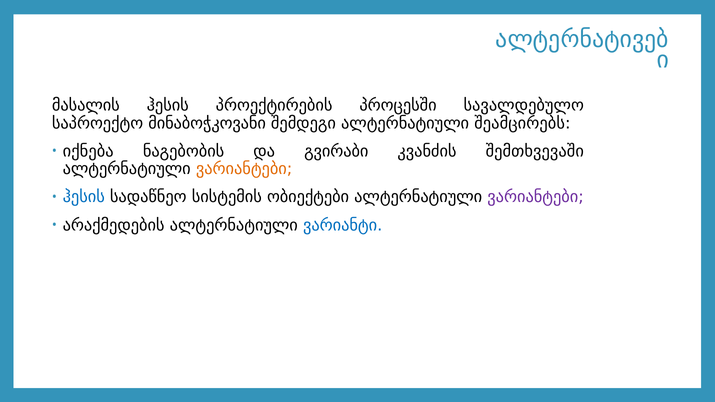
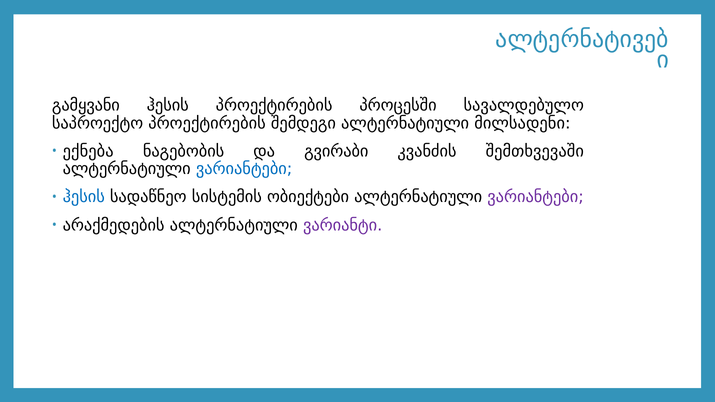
მასალის: მასალის -> გამყვანი (86, 106)
საპროექტო მინაბოჭკოვანი: მინაბოჭკოვანი -> პროექტირების (207, 123)
შეამცირებს: შეამცირებს -> მილსადენი (522, 123)
იქნება: იქნება -> ექნება (88, 151)
ვარიანტები colour: orange -> blue (244, 169)
ვარიანტი colour: blue -> purple (343, 225)
